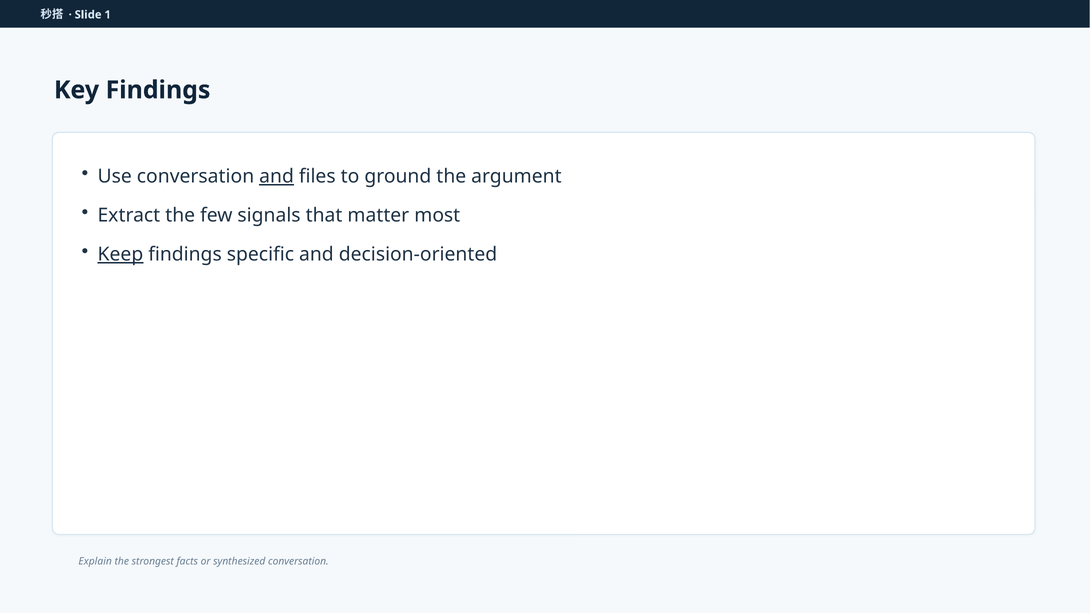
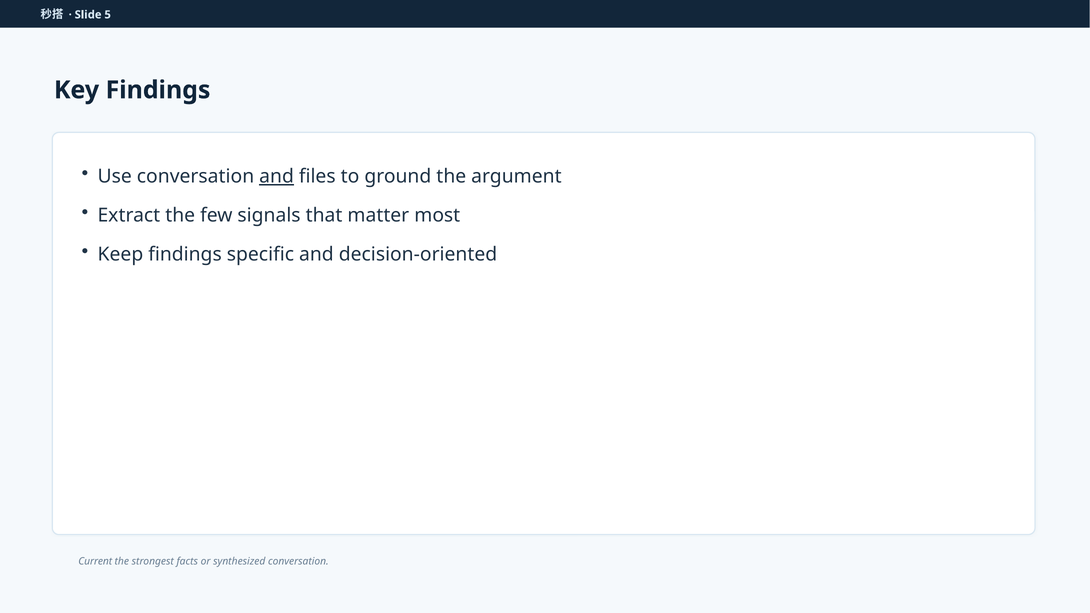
1: 1 -> 5 (108, 15)
Keep underline: present -> none (120, 255)
Explain: Explain -> Current (95, 561)
